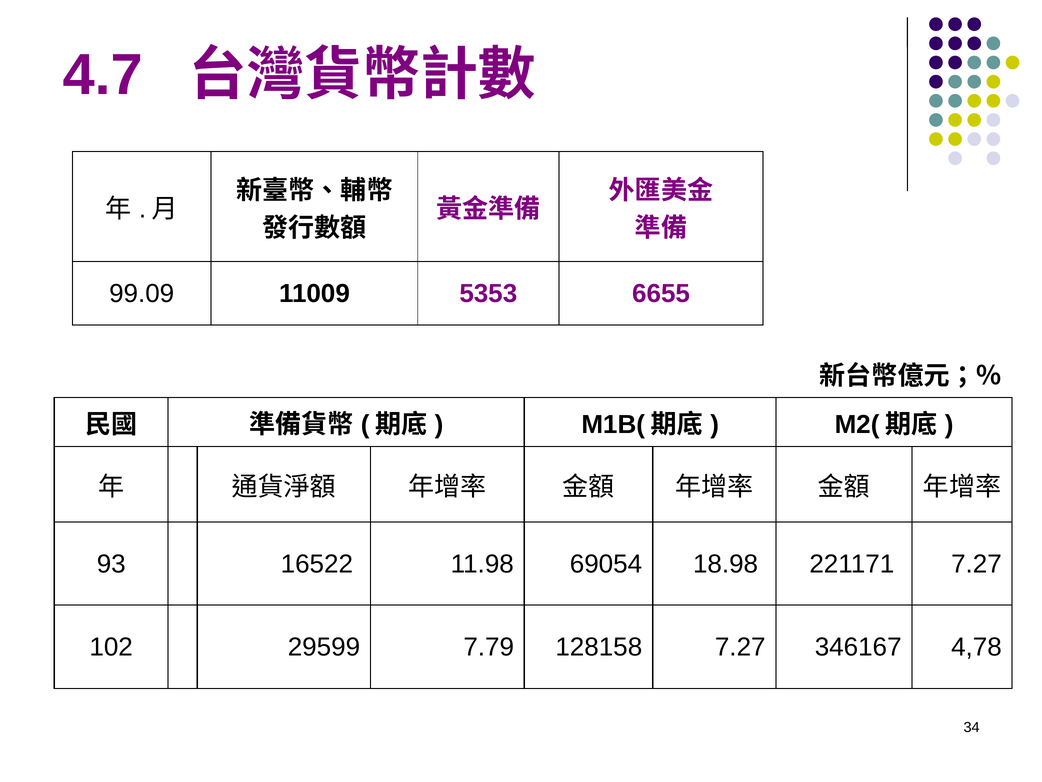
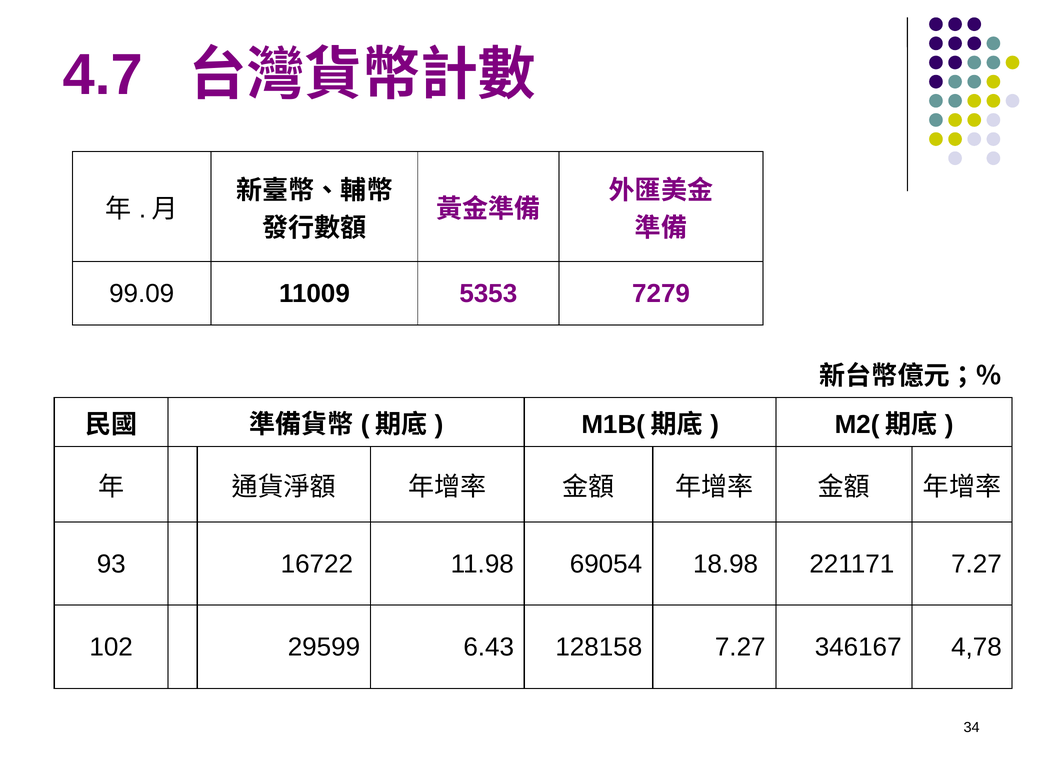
6655: 6655 -> 7279 (661, 293)
16522: 16522 -> 16722 (317, 564)
7.79: 7.79 -> 6.43 (489, 647)
